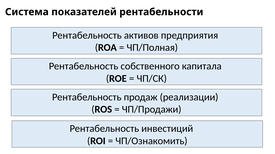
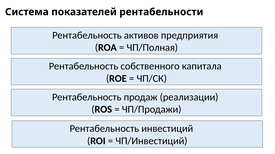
ЧП/Ознакомить: ЧП/Ознакомить -> ЧП/Инвестиций (151, 141)
